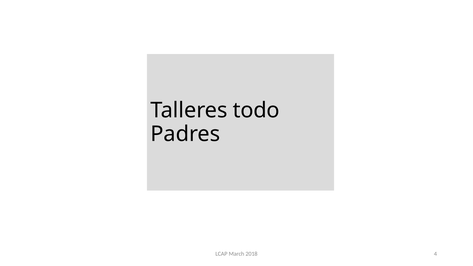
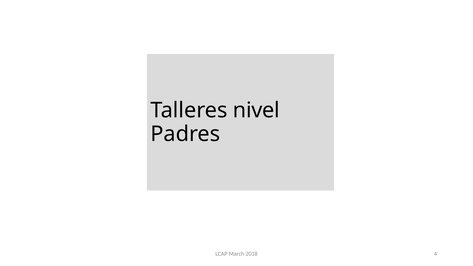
todo: todo -> nivel (256, 110)
